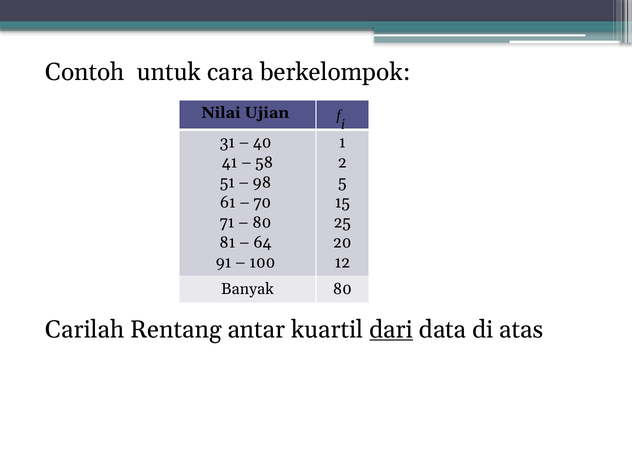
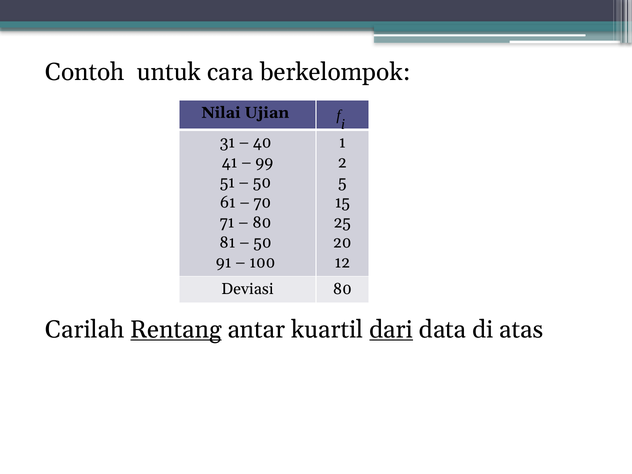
58: 58 -> 99 (264, 162)
98: 98 -> 50 (262, 182)
64: 64 -> 50 (263, 243)
Banyak: Banyak -> Deviasi (247, 289)
Rentang underline: none -> present (176, 329)
